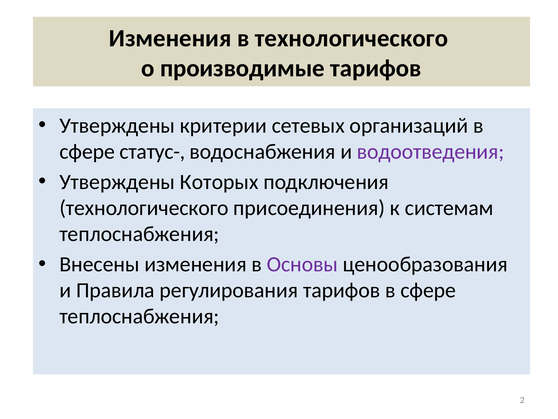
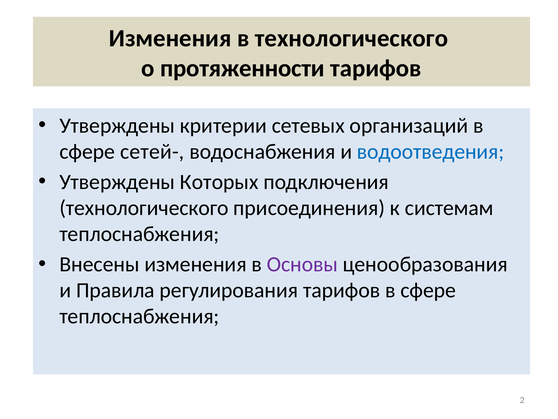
производимые: производимые -> протяженности (242, 68)
статус-: статус- -> сетей- (152, 151)
водоотведения colour: purple -> blue (431, 151)
